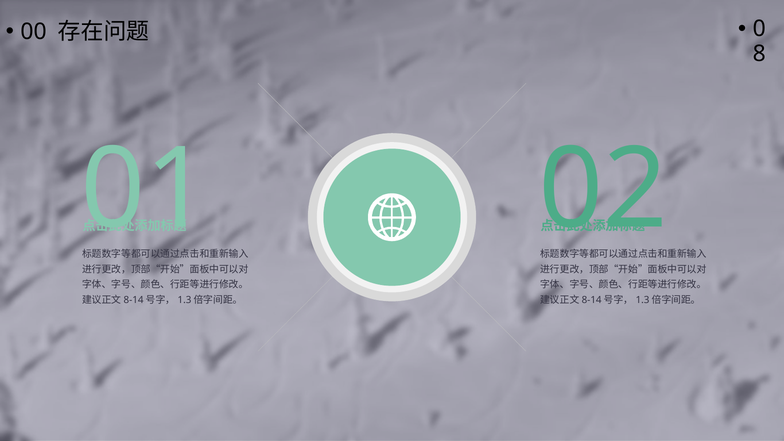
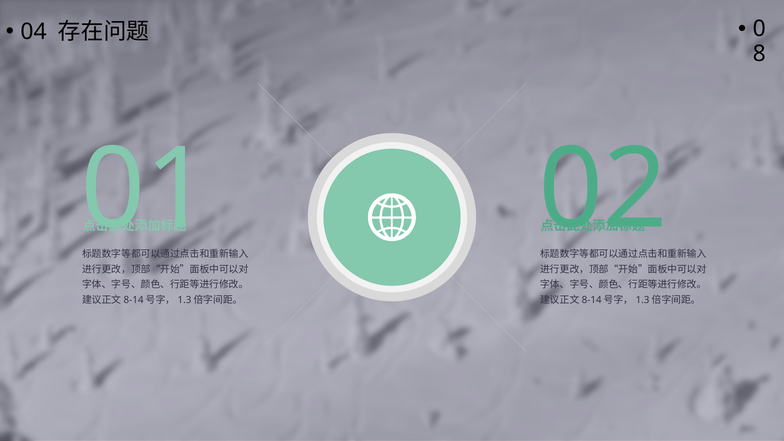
00: 00 -> 04 (34, 32)
